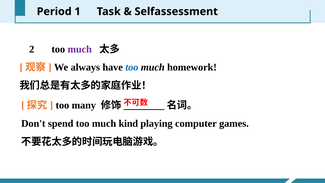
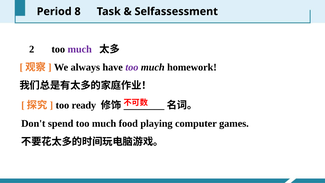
1: 1 -> 8 (78, 11)
too colour: blue -> purple (132, 67)
many: many -> ready (84, 105)
kind: kind -> food (128, 123)
